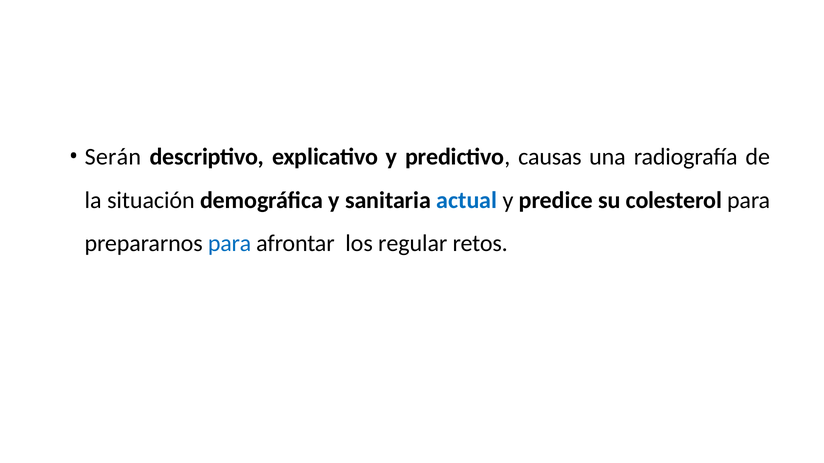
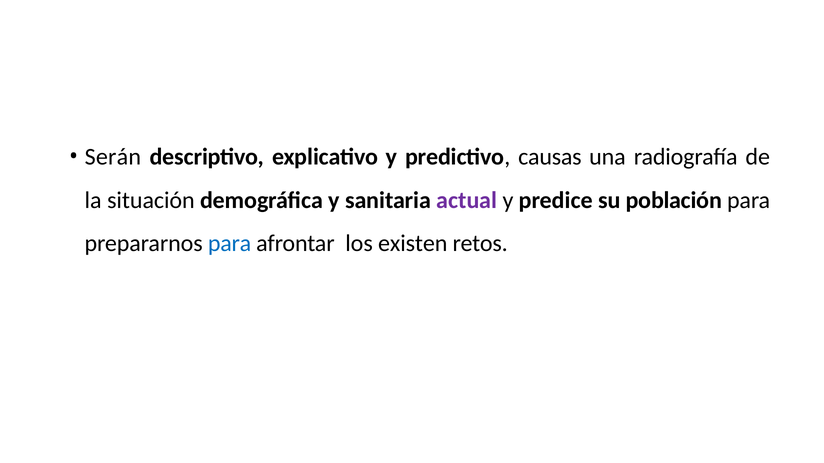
actual colour: blue -> purple (467, 200)
colesterol: colesterol -> población (674, 200)
regular: regular -> existen (413, 244)
